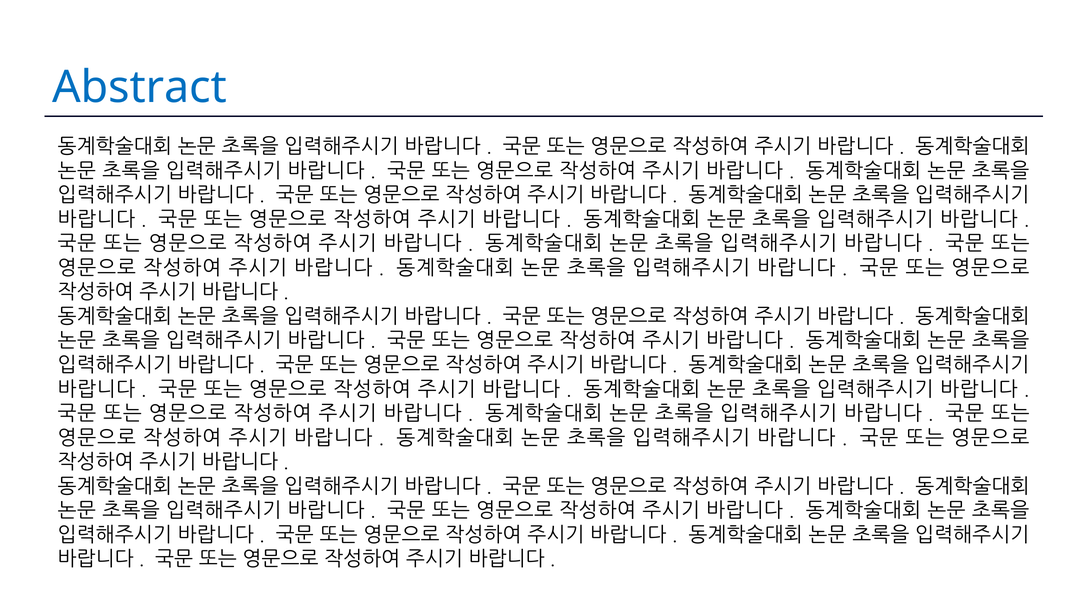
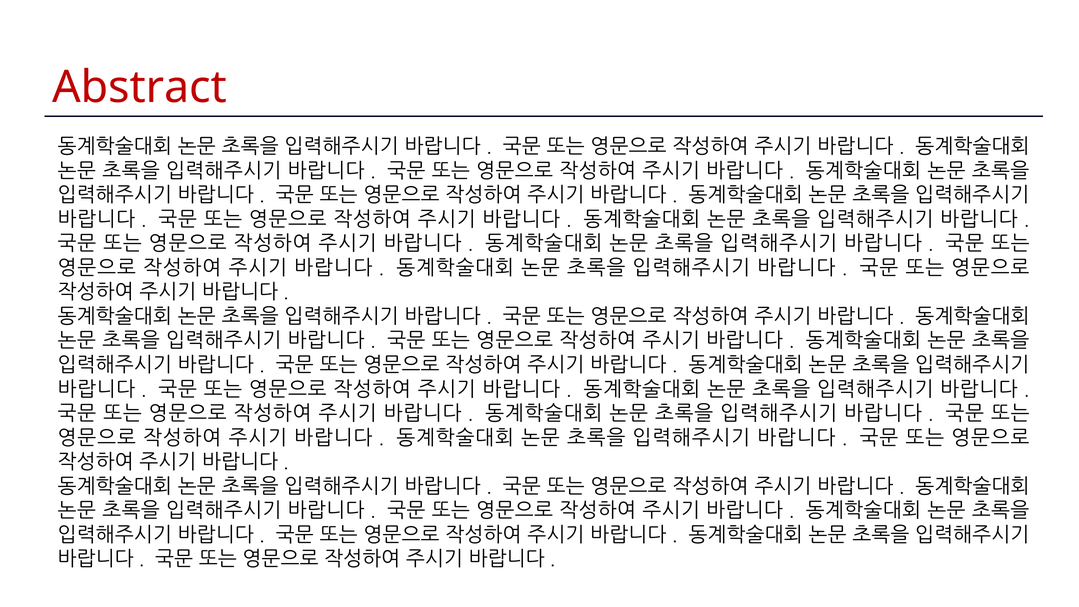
Abstract colour: blue -> red (140, 88)
